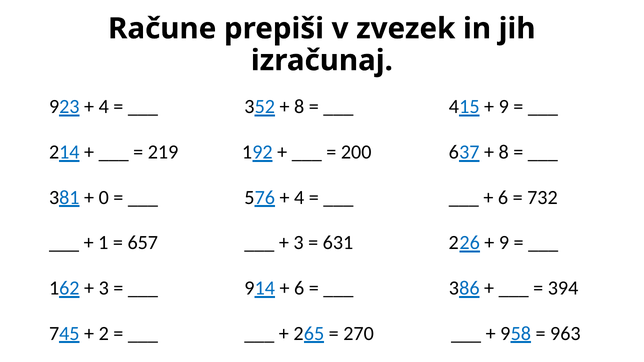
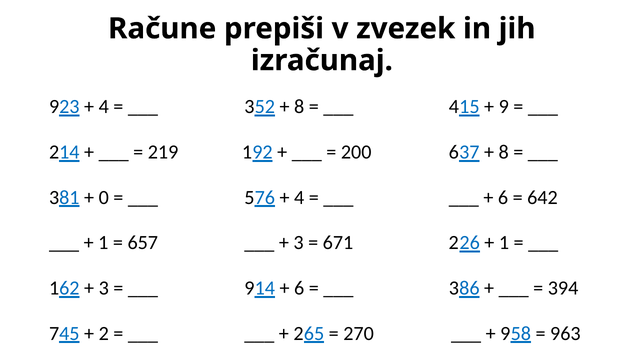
732: 732 -> 642 (542, 198)
631: 631 -> 671 (338, 243)
9: 9 -> 1 (504, 243)
